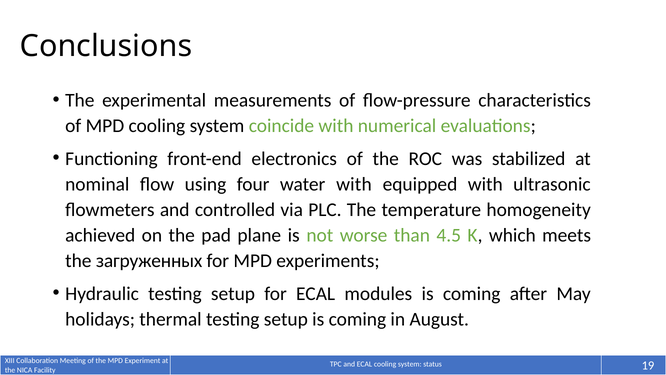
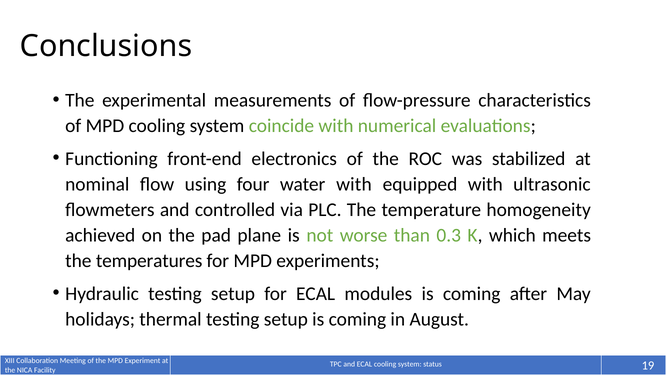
4.5: 4.5 -> 0.3 (449, 235)
загруженных: загруженных -> temperatures (149, 261)
